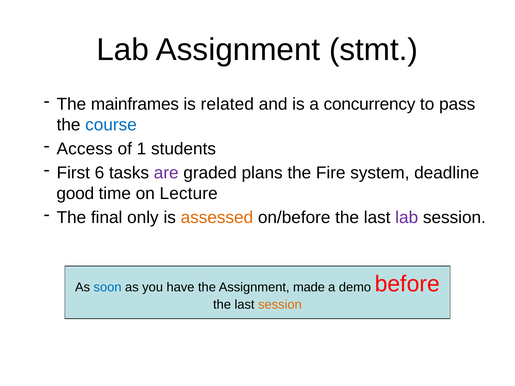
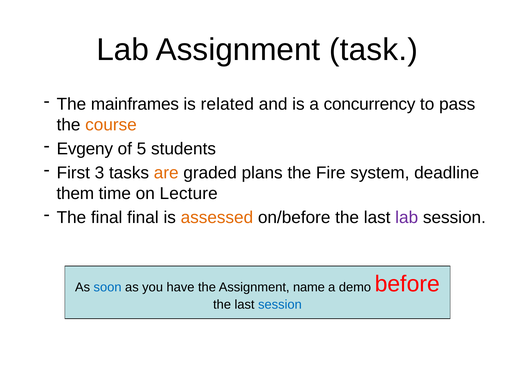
stmt: stmt -> task (373, 50)
course colour: blue -> orange (111, 125)
Access: Access -> Evgeny (85, 149)
1: 1 -> 5 (141, 149)
6: 6 -> 3 (99, 173)
are colour: purple -> orange (166, 173)
good: good -> them (75, 194)
final only: only -> final (143, 218)
made: made -> name (309, 287)
session colour: orange -> blue (280, 305)
